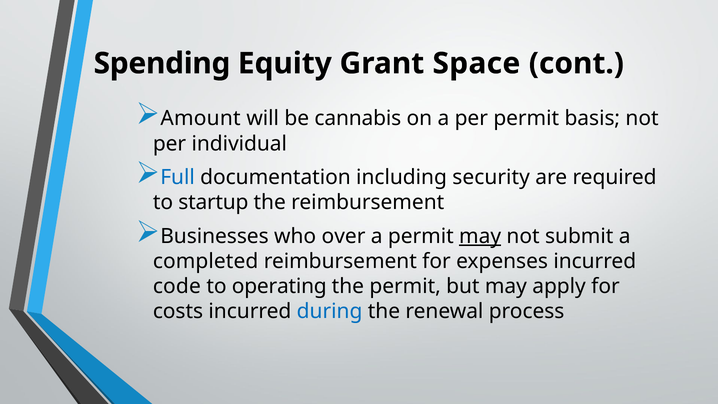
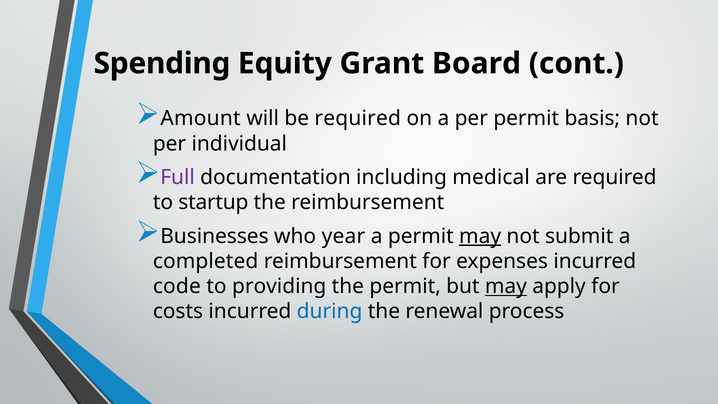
Space: Space -> Board (476, 63)
be cannabis: cannabis -> required (358, 118)
Full colour: blue -> purple (178, 177)
security: security -> medical (491, 177)
over: over -> year (343, 236)
operating: operating -> providing (279, 286)
may underline: none -> present (506, 286)
